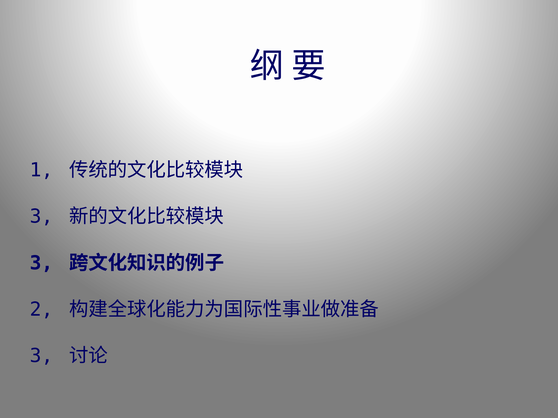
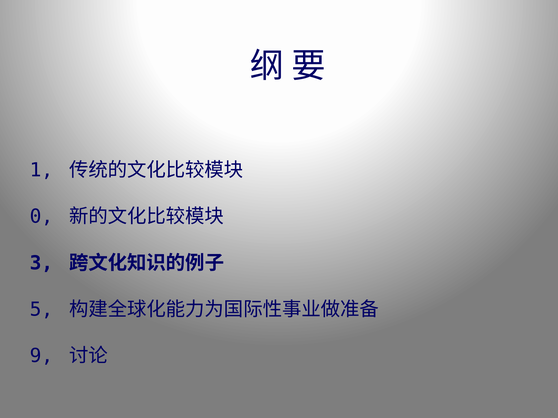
3: 3 -> 0 (41, 217)
2: 2 -> 5 (41, 310)
3: 3 -> 9 (41, 356)
